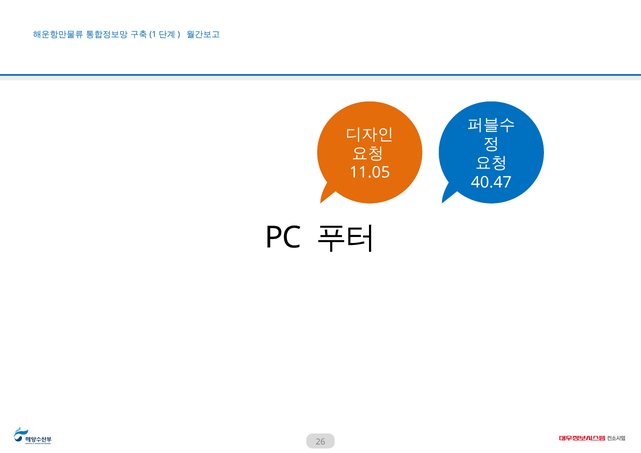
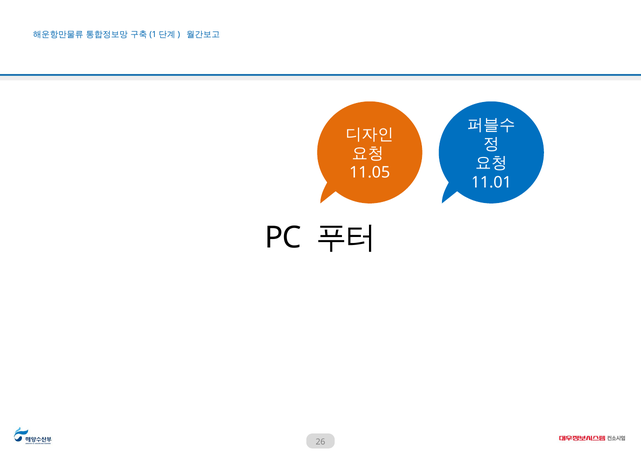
40.47: 40.47 -> 11.01 (491, 182)
